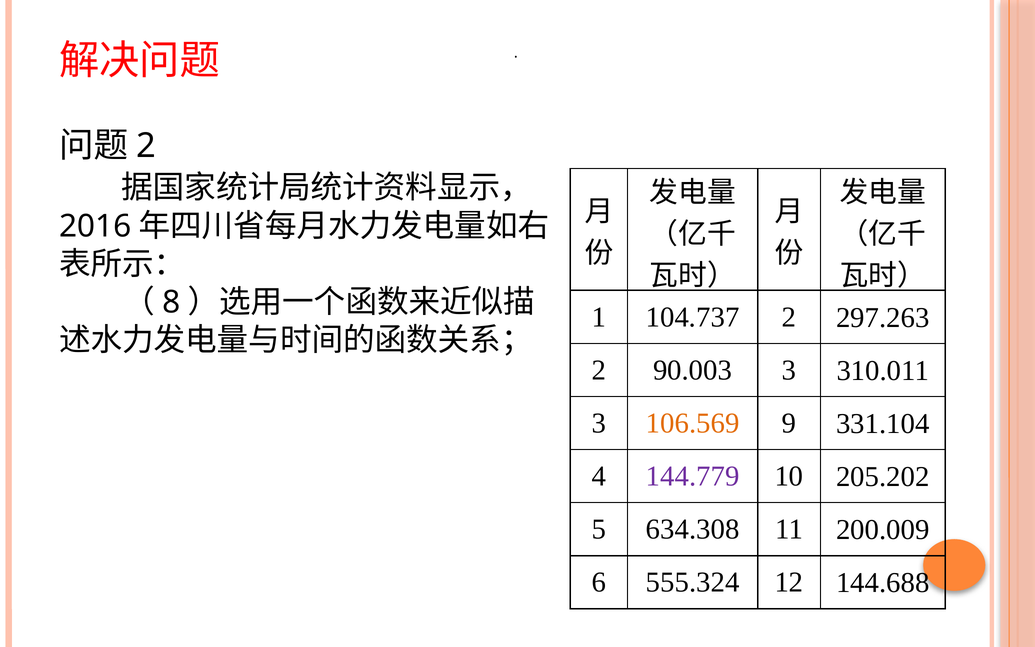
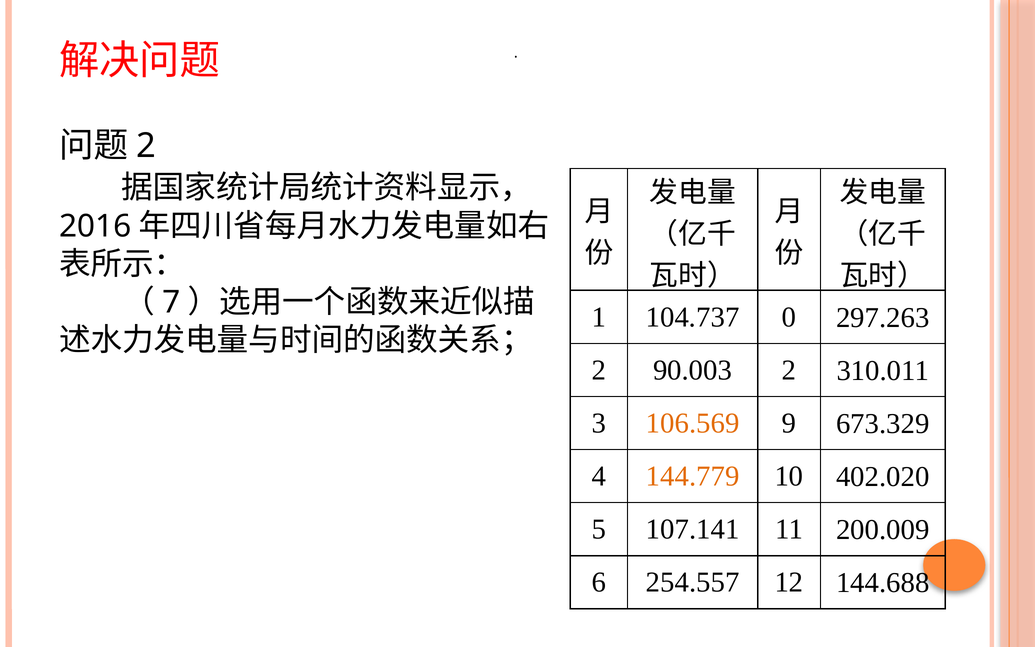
8: 8 -> 7 (171, 302)
104.737 2: 2 -> 0 (789, 317)
90.003 3: 3 -> 2 (789, 370)
331.104: 331.104 -> 673.329 (883, 424)
144.779 colour: purple -> orange (693, 476)
205.202: 205.202 -> 402.020 (883, 477)
634.308: 634.308 -> 107.141 (693, 529)
555.324: 555.324 -> 254.557 (693, 582)
